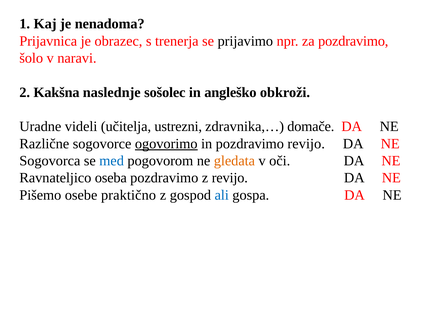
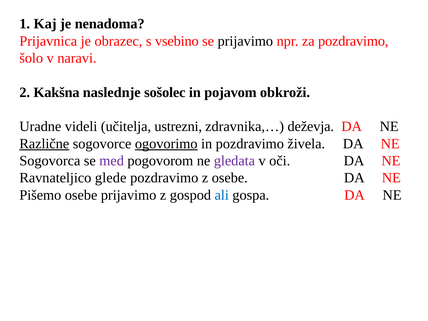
trenerja: trenerja -> vsebino (177, 41)
angleško: angleško -> pojavom (230, 92)
domače: domače -> deževja (311, 127)
Različne underline: none -> present (44, 144)
pozdravimo revijo: revijo -> živela (306, 144)
med colour: blue -> purple (112, 161)
gledata colour: orange -> purple (234, 161)
oseba: oseba -> glede (111, 178)
z revijo: revijo -> osebe (230, 178)
osebe praktično: praktično -> prijavimo (129, 195)
